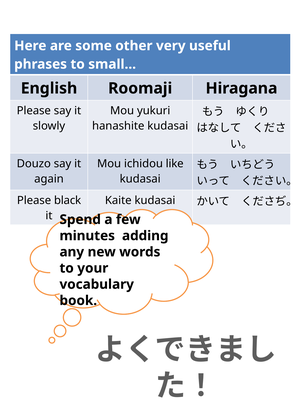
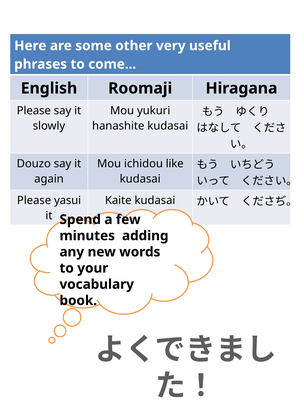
small: small -> come (112, 64)
black: black -> yasui (68, 200)
